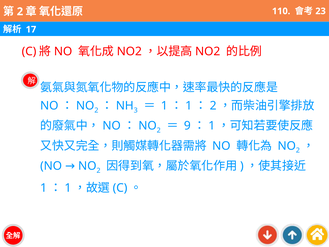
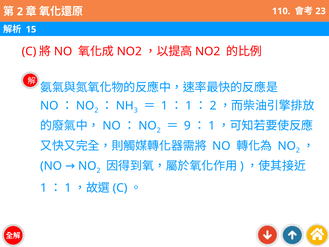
17: 17 -> 15 (31, 29)
